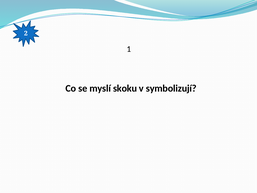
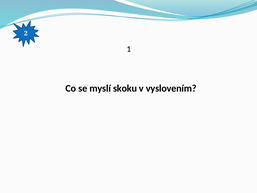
symbolizují: symbolizují -> vyslovením (171, 88)
